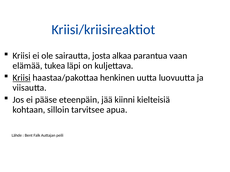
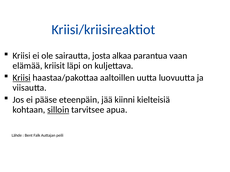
tukea: tukea -> kriisit (55, 66)
henkinen: henkinen -> aaltoillen (117, 78)
silloin underline: none -> present (58, 110)
